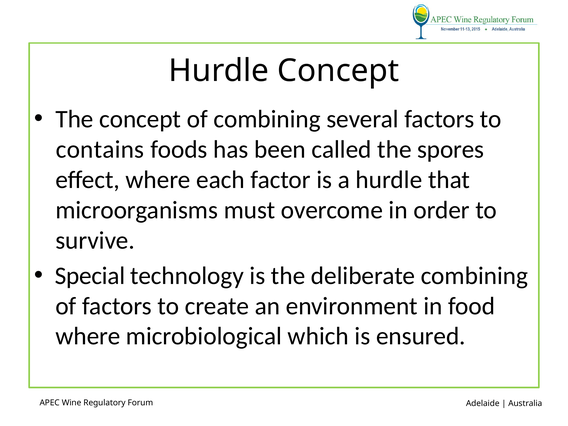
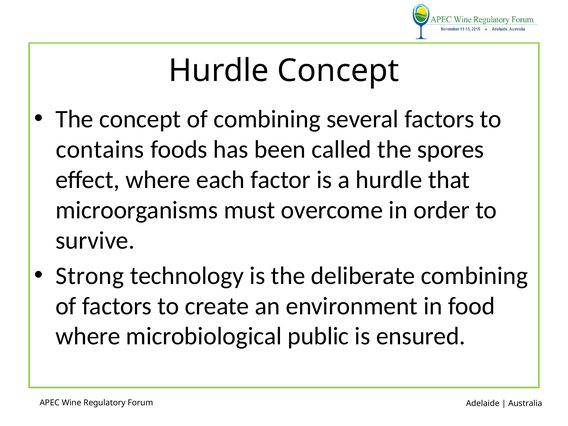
Special: Special -> Strong (90, 276)
which: which -> public (318, 336)
